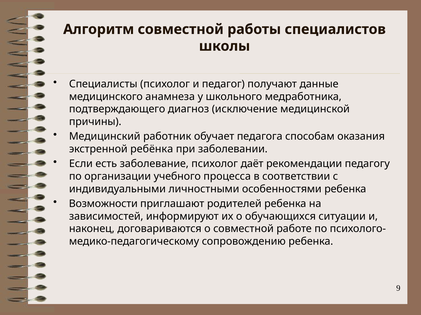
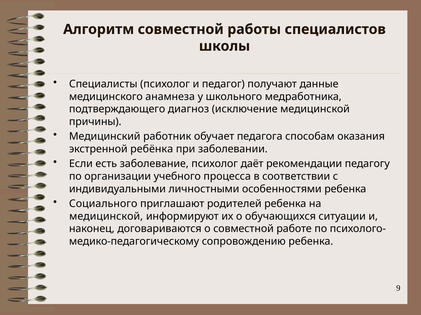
Возможности: Возможности -> Социального (103, 204)
зависимостей: зависимостей -> медицинской (106, 217)
